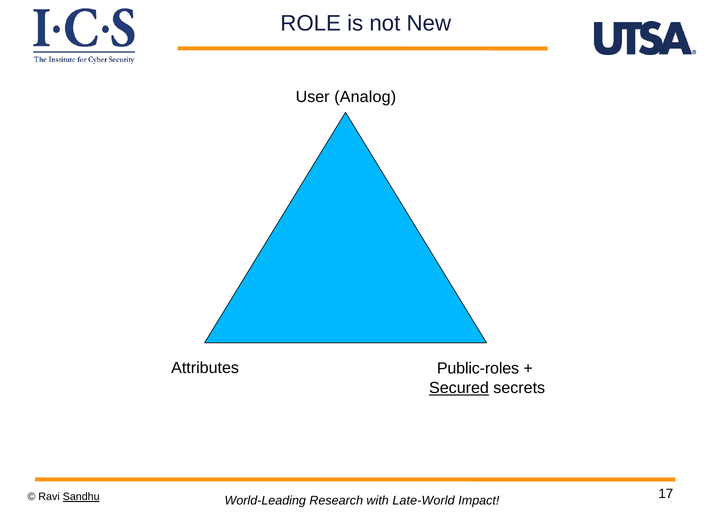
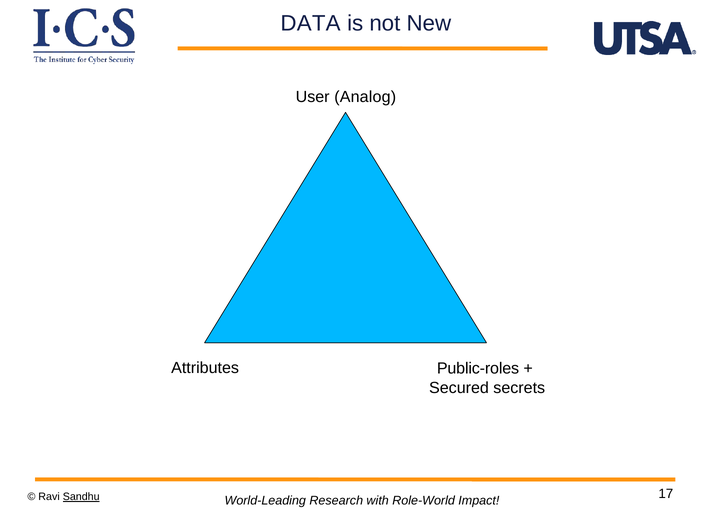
ROLE: ROLE -> DATA (311, 23)
Secured underline: present -> none (459, 388)
Late-World: Late-World -> Role-World (424, 501)
